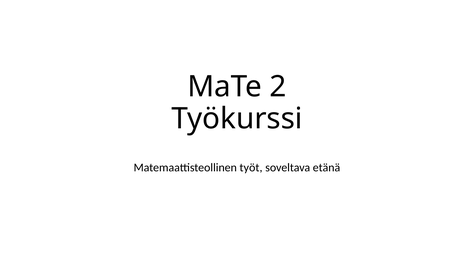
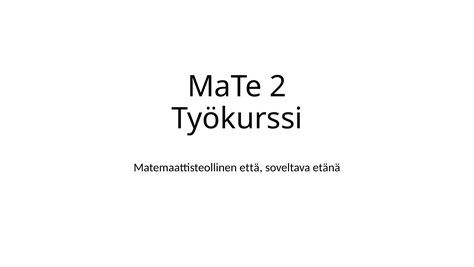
työt: työt -> että (251, 167)
